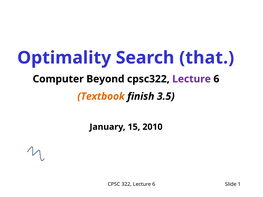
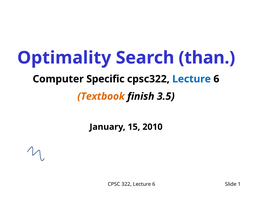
that: that -> than (207, 58)
Beyond: Beyond -> Specific (105, 79)
Lecture colour: purple -> blue (192, 79)
